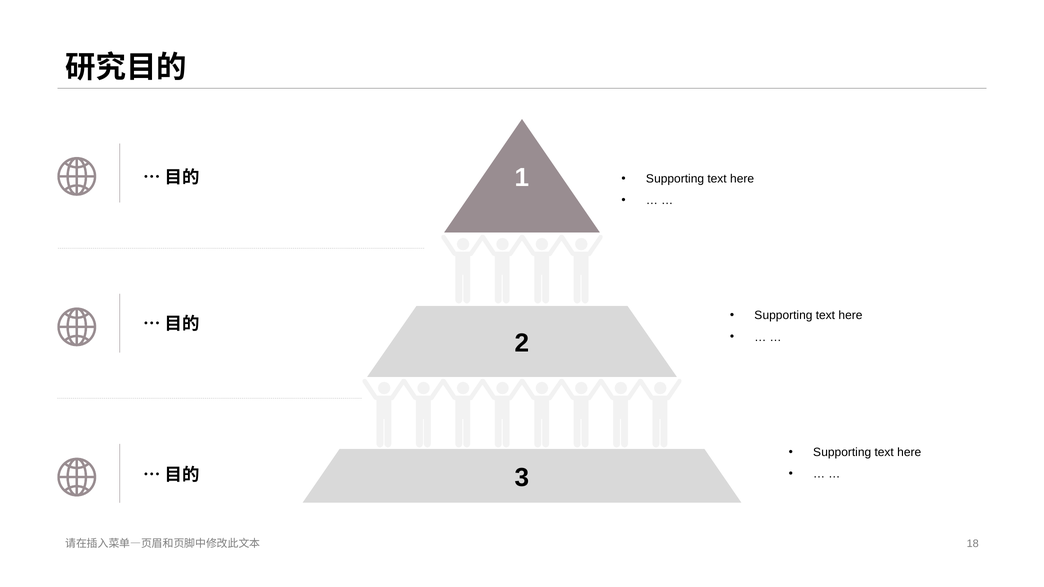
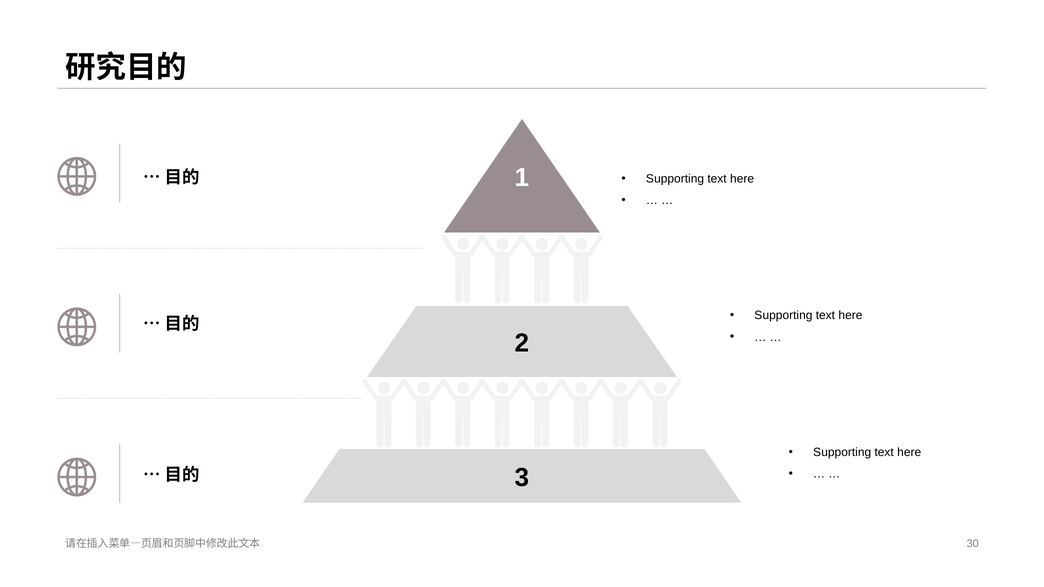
18: 18 -> 30 (973, 544)
